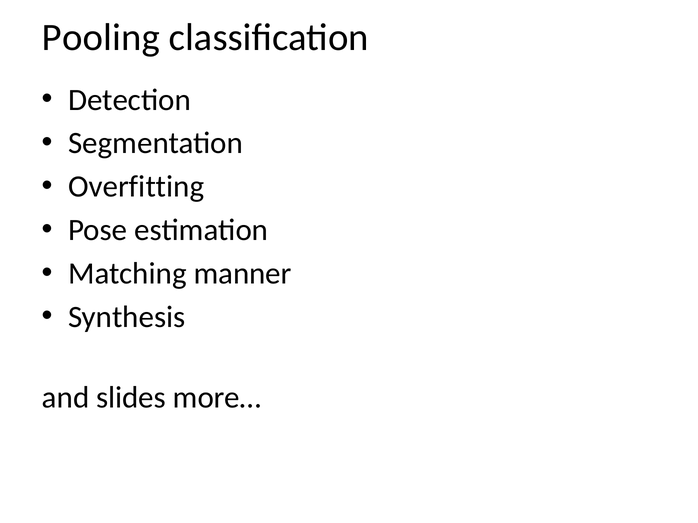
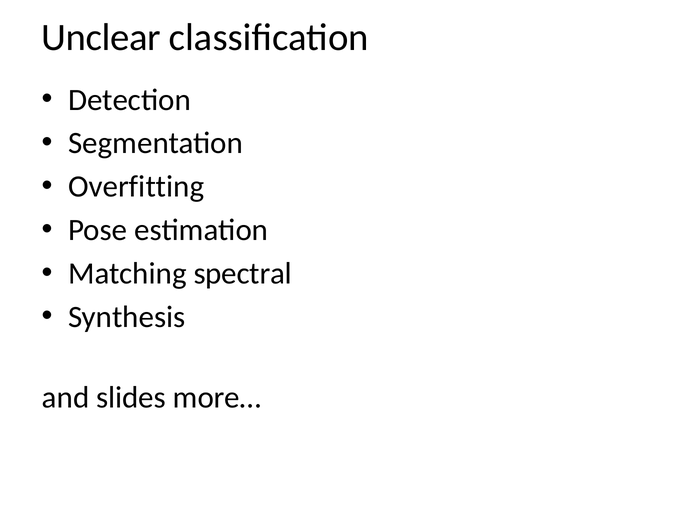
Pooling: Pooling -> Unclear (101, 38)
manner: manner -> spectral (243, 274)
